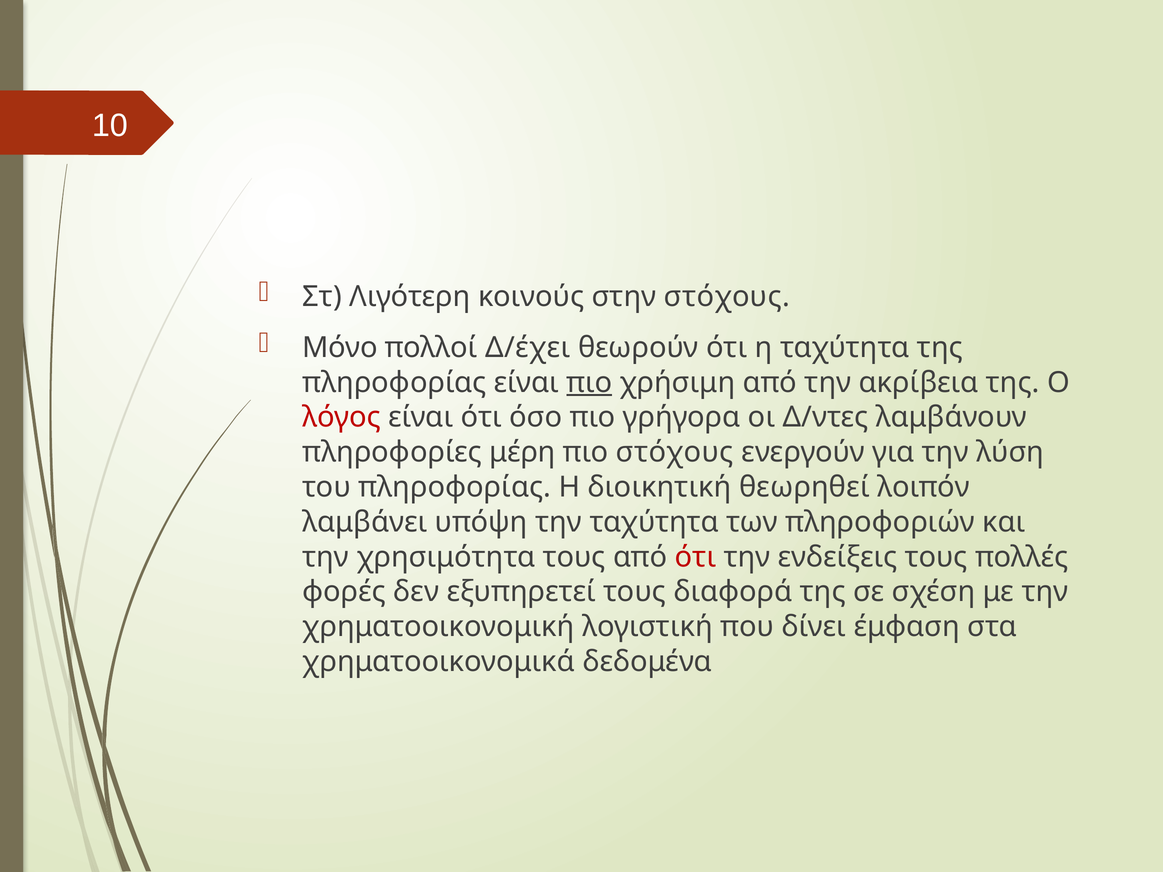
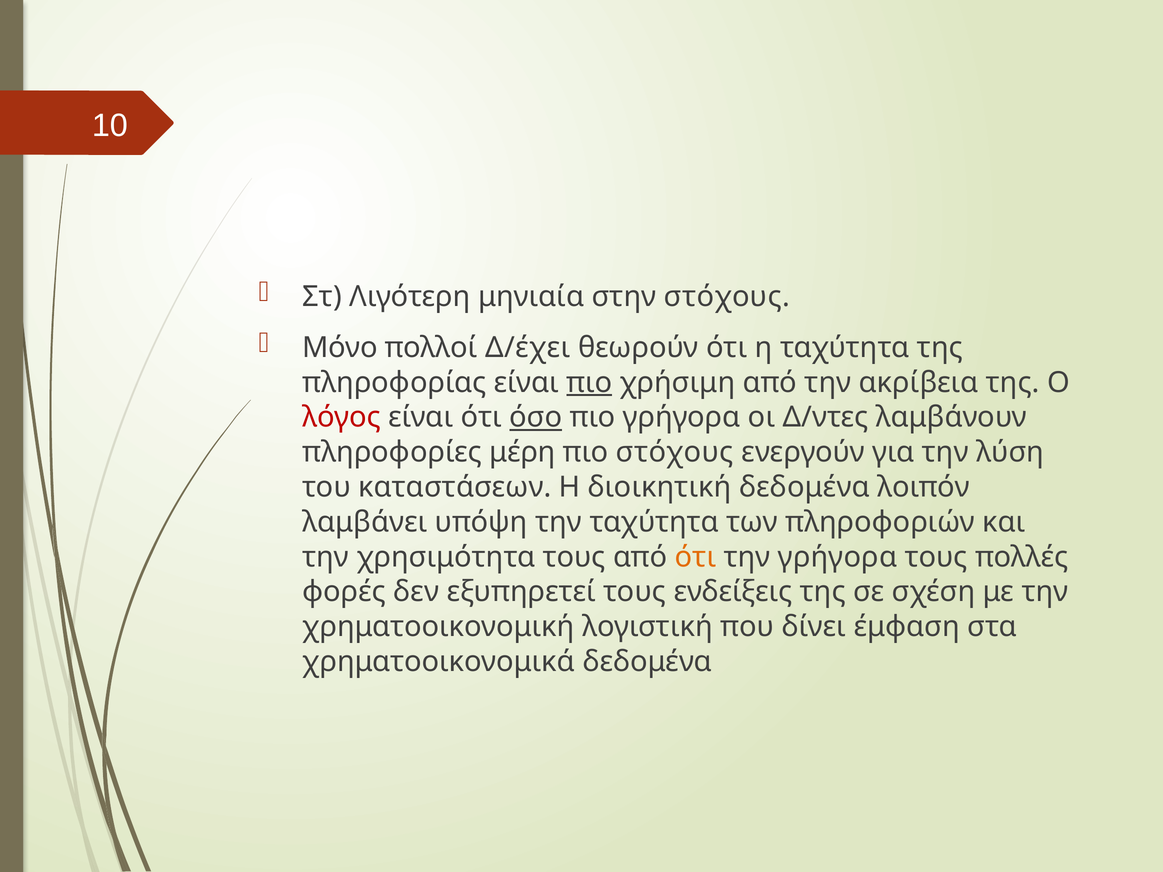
κοινούς: κοινούς -> μηνιαία (531, 297)
όσο underline: none -> present (536, 418)
του πληροφορίας: πληροφορίας -> καταστάσεων (455, 487)
διοικητική θεωρηθεί: θεωρηθεί -> δεδομένα (804, 487)
ότι colour: red -> orange (696, 557)
την ενδείξεις: ενδείξεις -> γρήγορα (837, 557)
διαφορά: διαφορά -> ενδείξεις (733, 592)
